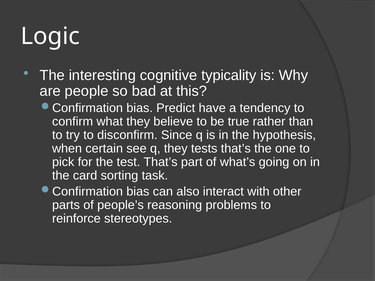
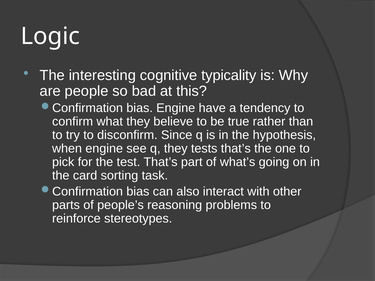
bias Predict: Predict -> Engine (176, 108)
when certain: certain -> engine (104, 149)
